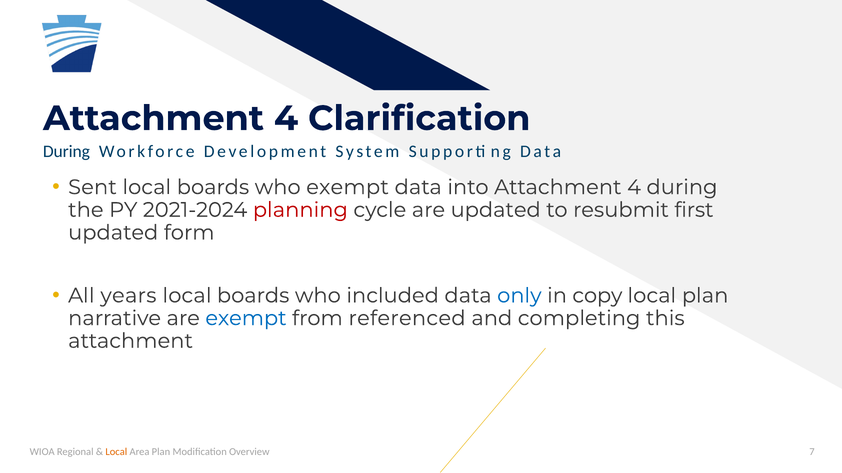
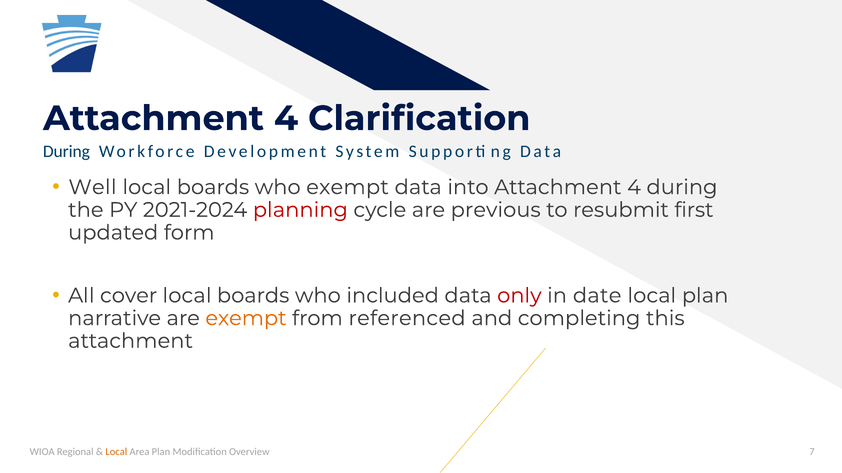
Sent: Sent -> Well (92, 187)
are updated: updated -> previous (496, 210)
years: years -> cover (129, 296)
only colour: blue -> red (519, 296)
copy: copy -> date (597, 296)
exempt colour: blue -> orange (246, 319)
